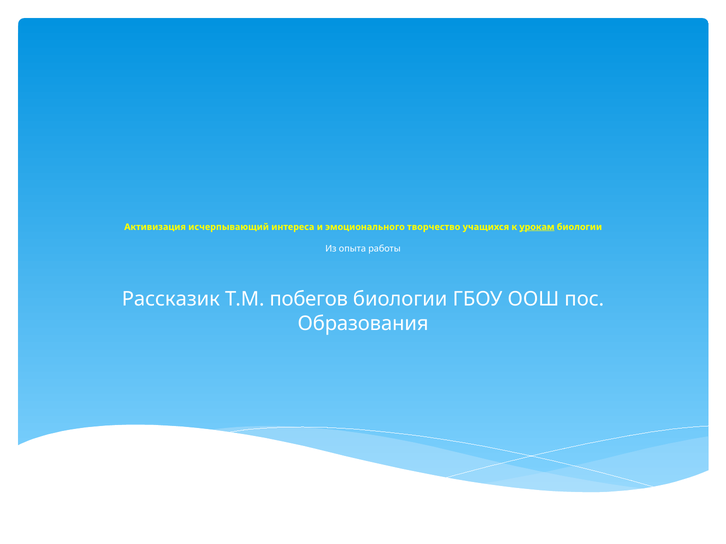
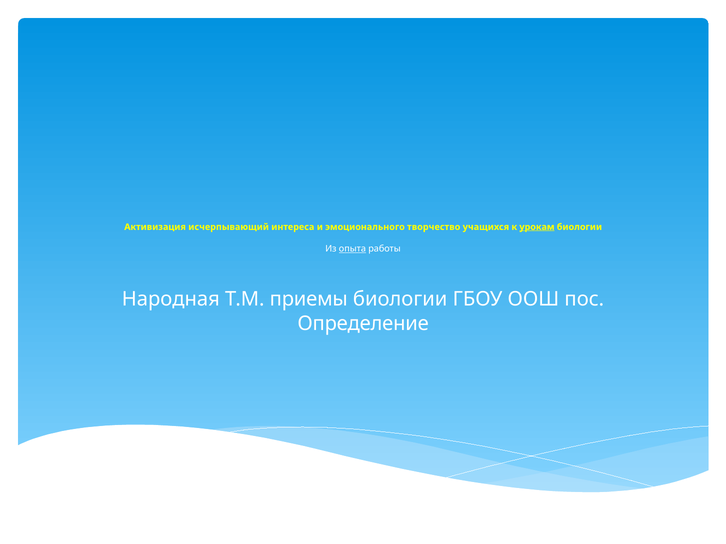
опыта underline: none -> present (352, 249)
Рассказик: Рассказик -> Народная (171, 299)
побегов: побегов -> приемы (309, 299)
Образования: Образования -> Определение (363, 324)
